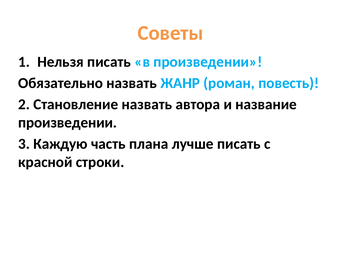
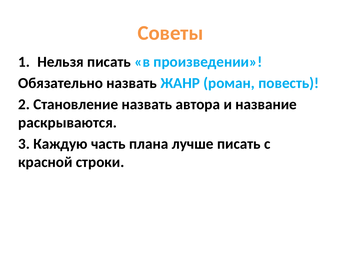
произведении: произведении -> раскрываются (68, 123)
